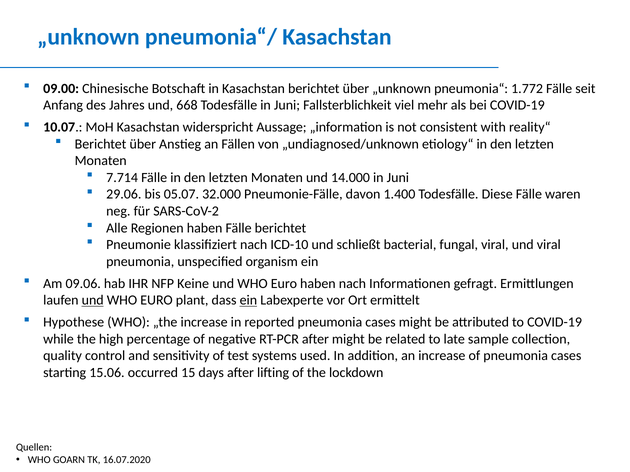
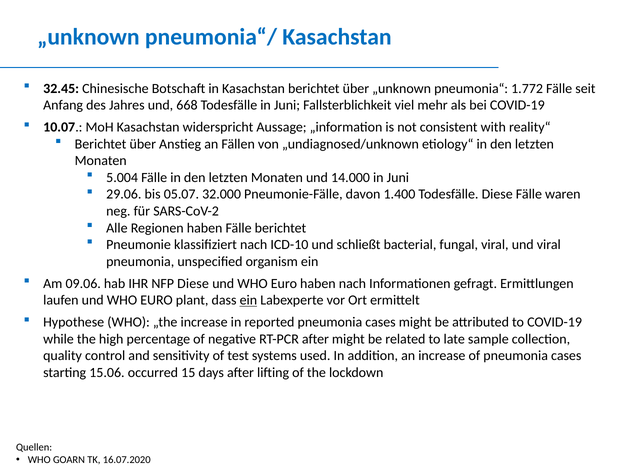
09.00: 09.00 -> 32.45 (61, 89)
7.714: 7.714 -> 5.004 (122, 178)
NFP Keine: Keine -> Diese (193, 284)
und underline: present -> none (93, 301)
